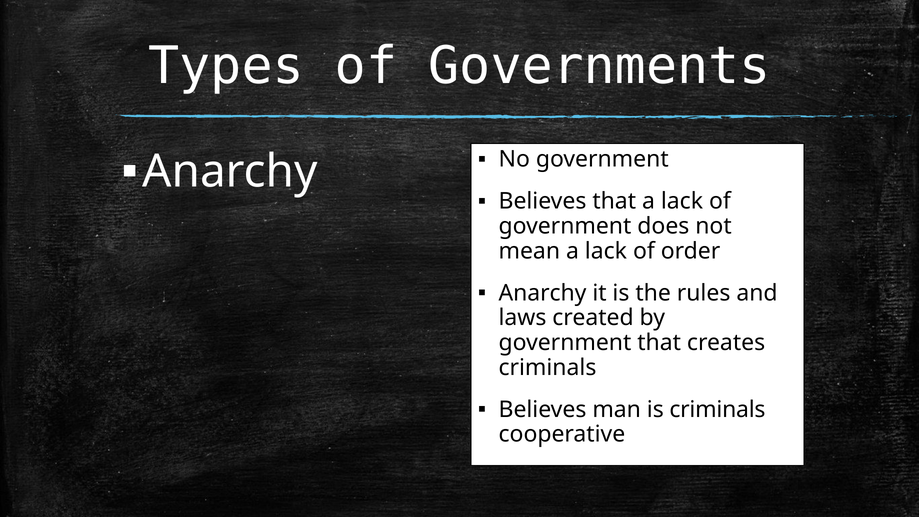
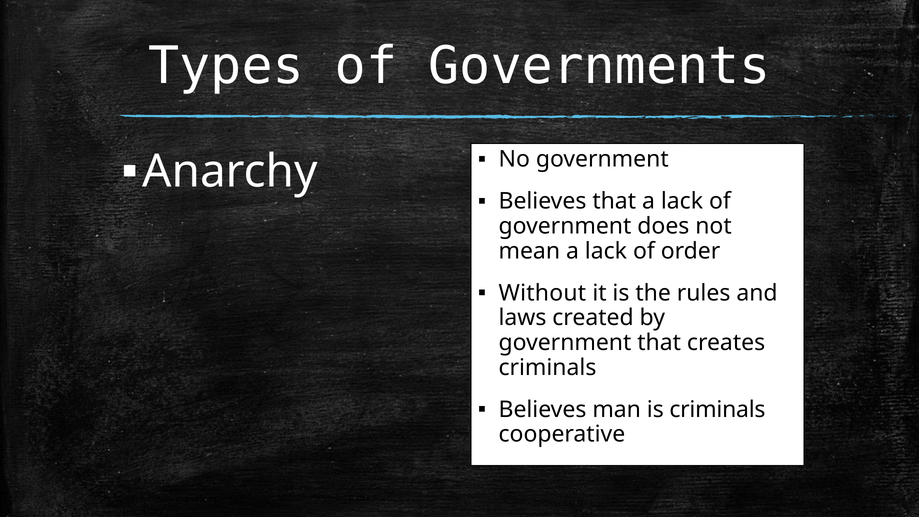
Anarchy: Anarchy -> Without (542, 293)
